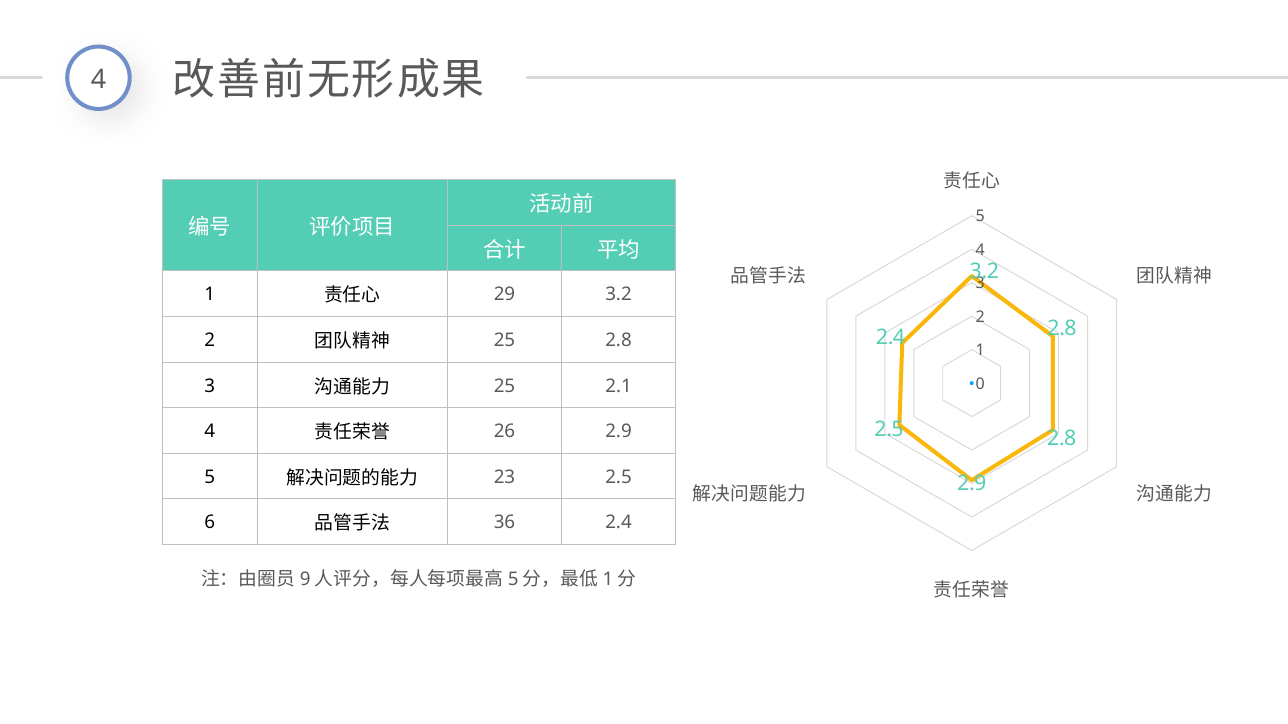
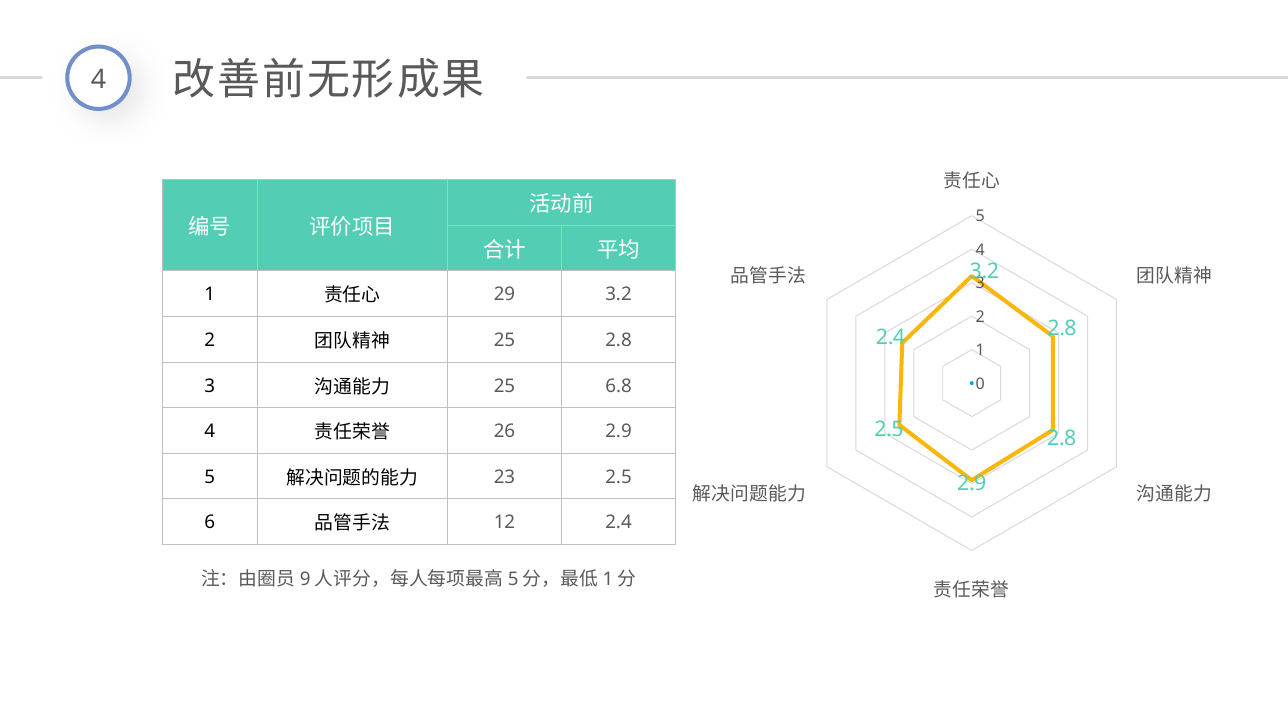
2.1: 2.1 -> 6.8 (619, 386)
36: 36 -> 12 (504, 523)
